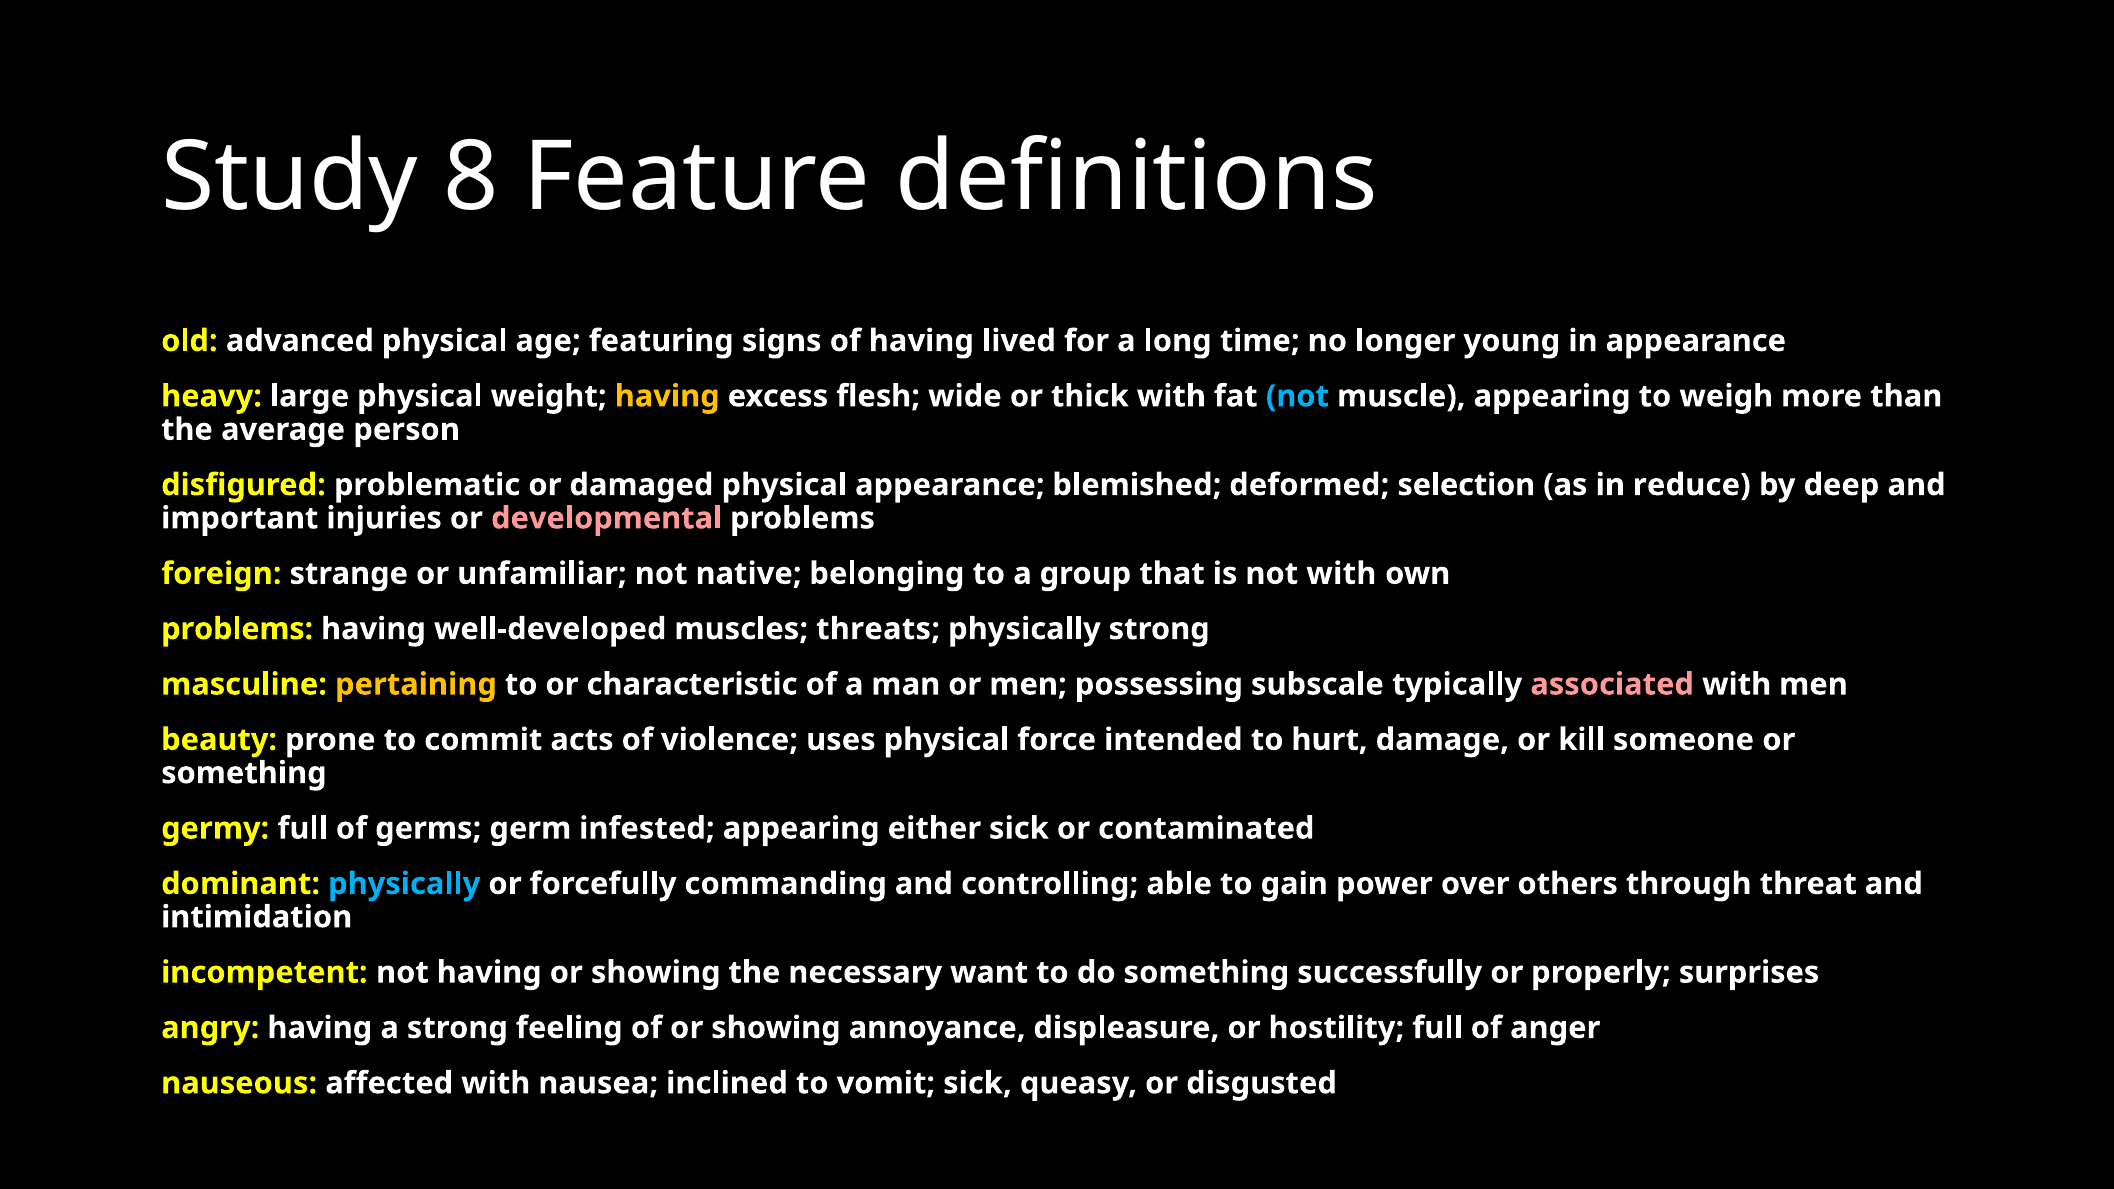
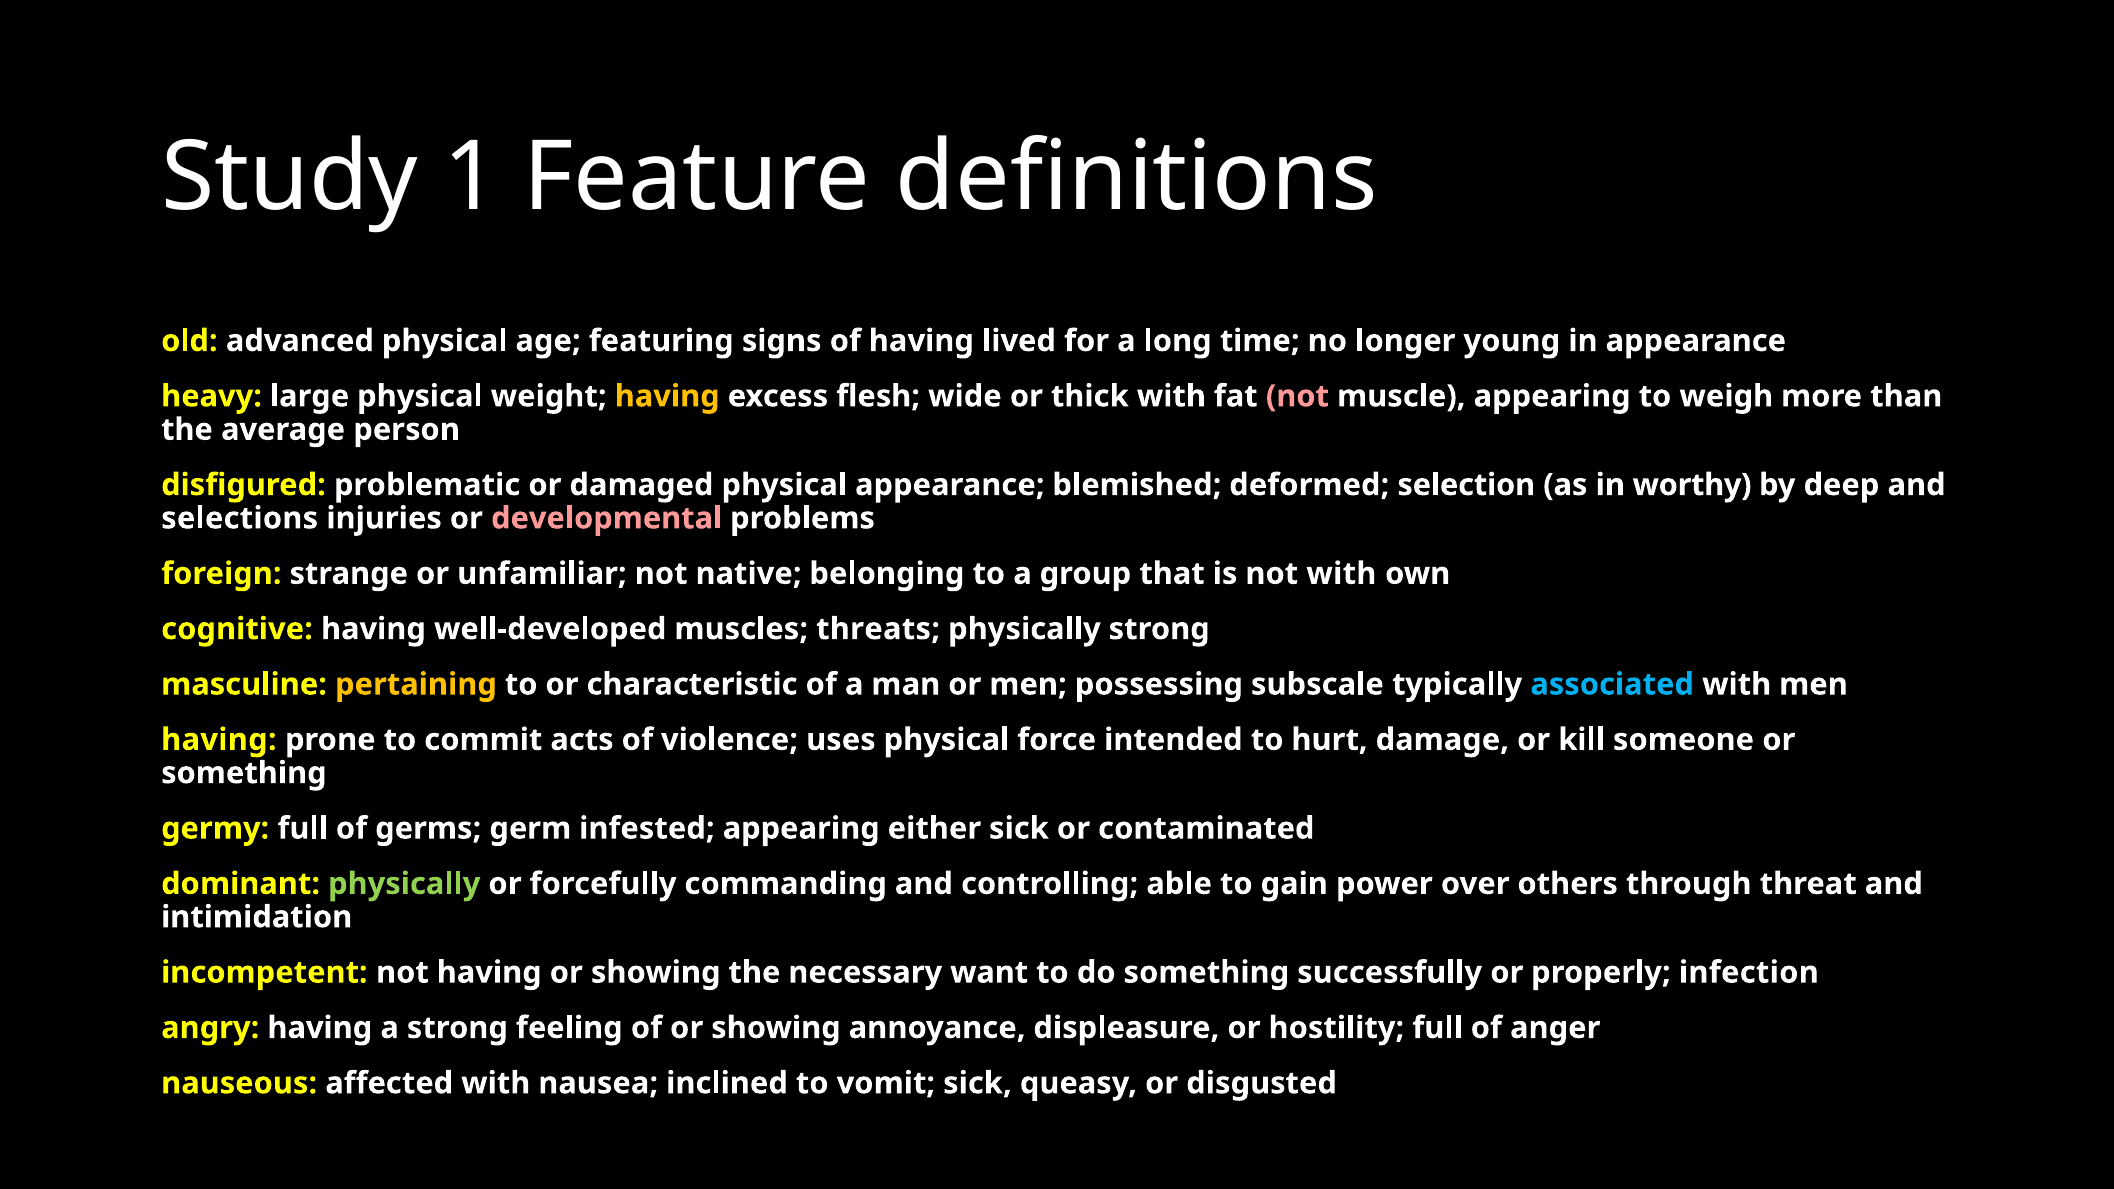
8: 8 -> 1 (471, 178)
not colour: light blue -> pink (1297, 396)
reduce: reduce -> worthy (1692, 485)
important: important -> selections (240, 518)
problems: problems -> cognitive (237, 629)
associated colour: pink -> light blue (1612, 684)
beauty: beauty -> having (219, 740)
physically colour: light blue -> light green (404, 884)
surprises: surprises -> infection (1749, 973)
